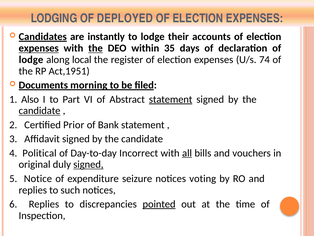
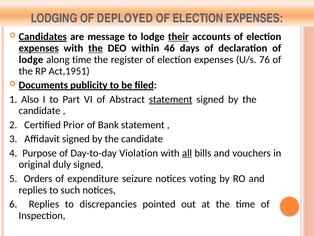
instantly: instantly -> message (106, 37)
their underline: none -> present (178, 37)
35: 35 -> 46 (169, 48)
along local: local -> time (82, 60)
74: 74 -> 76 (264, 60)
morning: morning -> publicity (89, 85)
candidate underline: present -> none (40, 111)
Political: Political -> Purpose (40, 153)
Incorrect: Incorrect -> Violation (139, 153)
signed underline: present -> none (88, 164)
Notice: Notice -> Orders (38, 178)
pointed underline: present -> none (159, 204)
